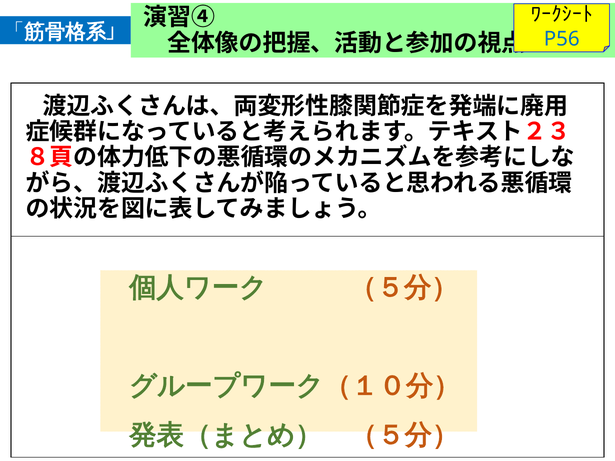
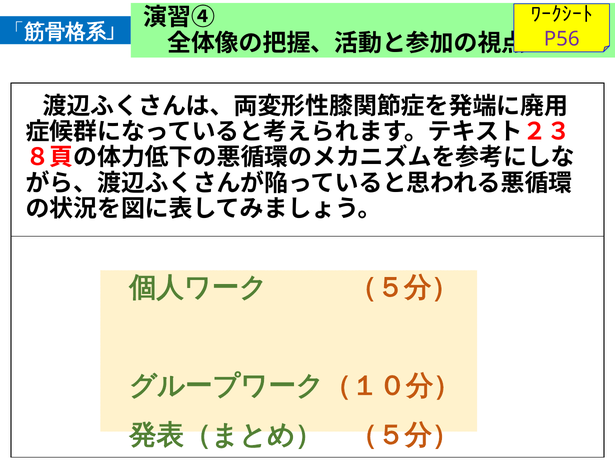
P56 colour: blue -> purple (562, 39)
